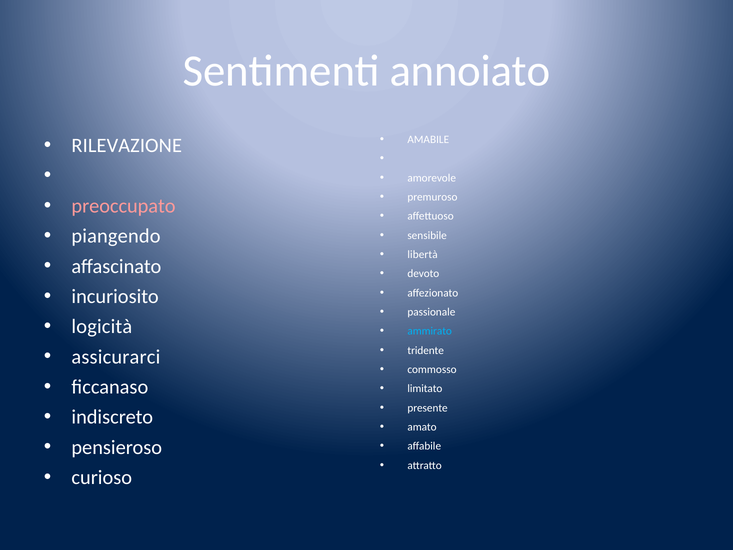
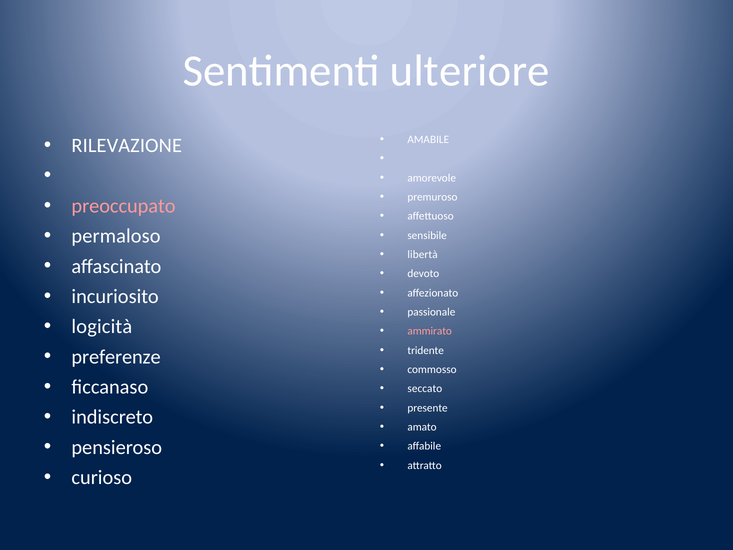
annoiato: annoiato -> ulteriore (470, 71)
piangendo: piangendo -> permaloso (116, 236)
ammirato colour: light blue -> pink (430, 331)
assicurarci: assicurarci -> preferenze (116, 357)
limitato: limitato -> seccato (425, 389)
